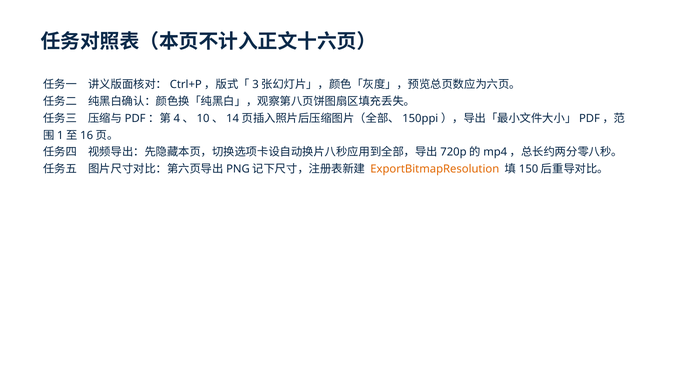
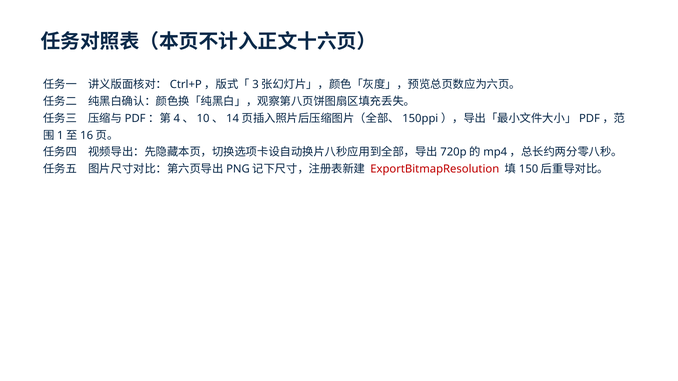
ExportBitmapResolution colour: orange -> red (435, 169)
